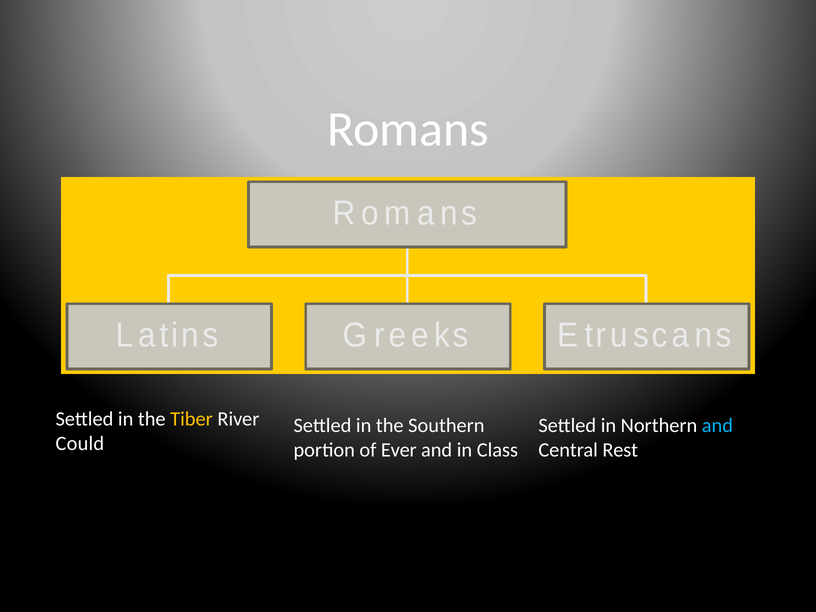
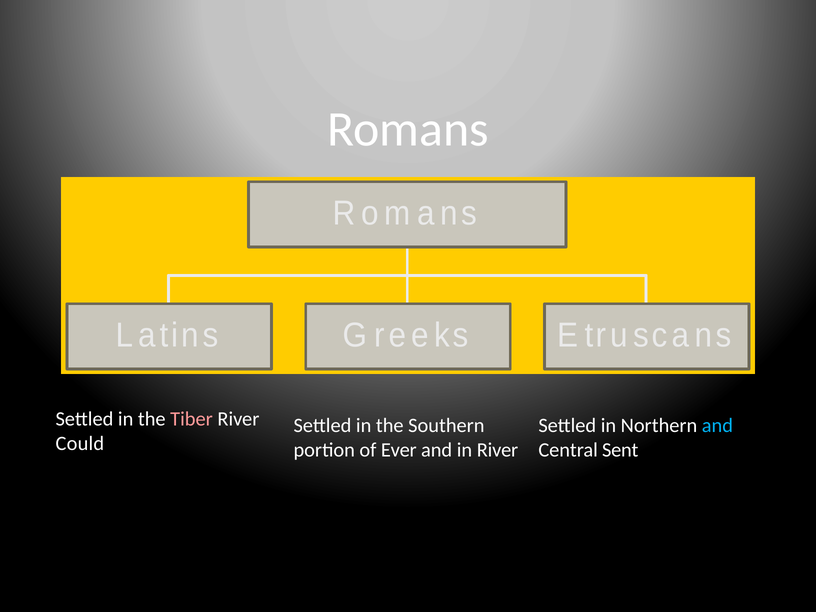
Tiber colour: yellow -> pink (192, 419)
in Class: Class -> River (498, 450)
Rest: Rest -> Sent (620, 450)
